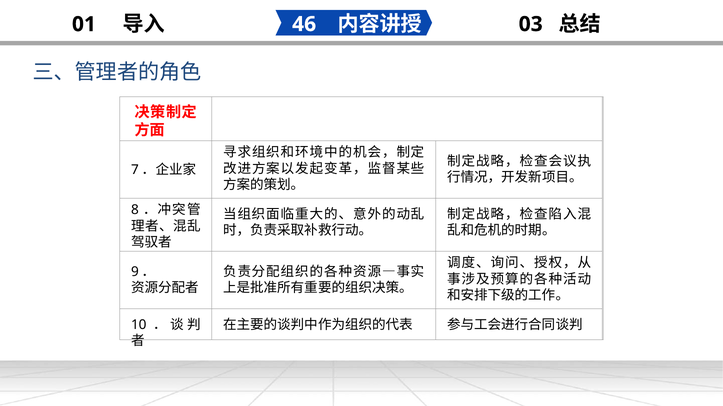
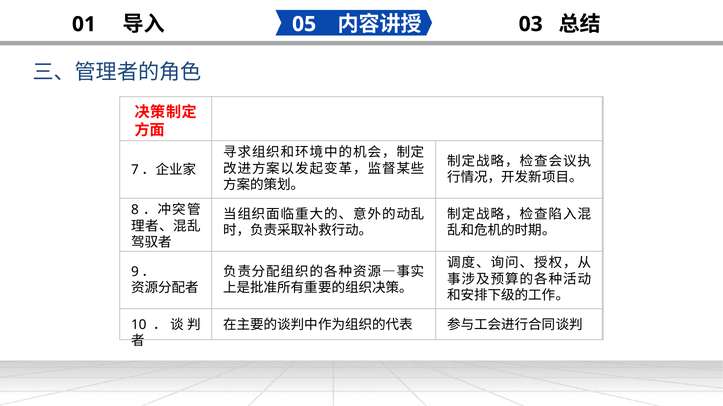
46: 46 -> 05 (304, 24)
